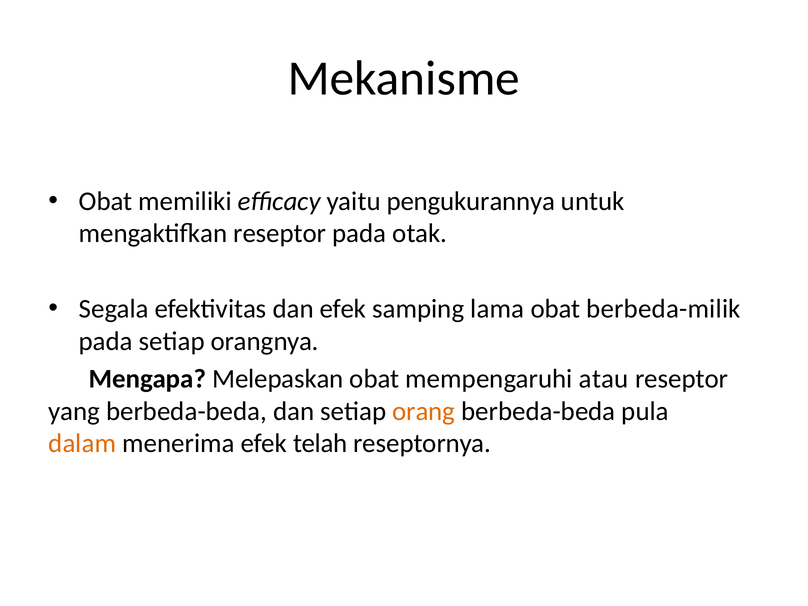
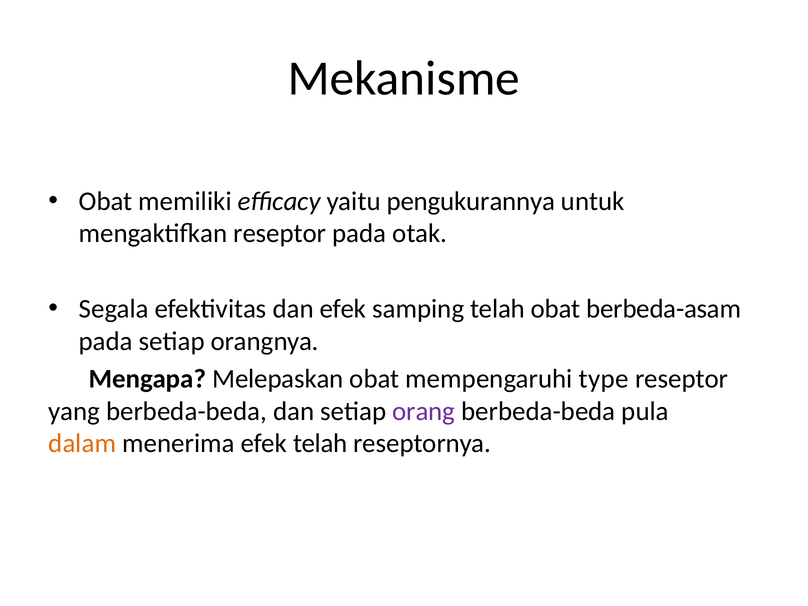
samping lama: lama -> telah (498, 309)
berbeda-milik: berbeda-milik -> berbeda-asam (664, 309)
atau: atau -> type (604, 379)
orang colour: orange -> purple (424, 411)
